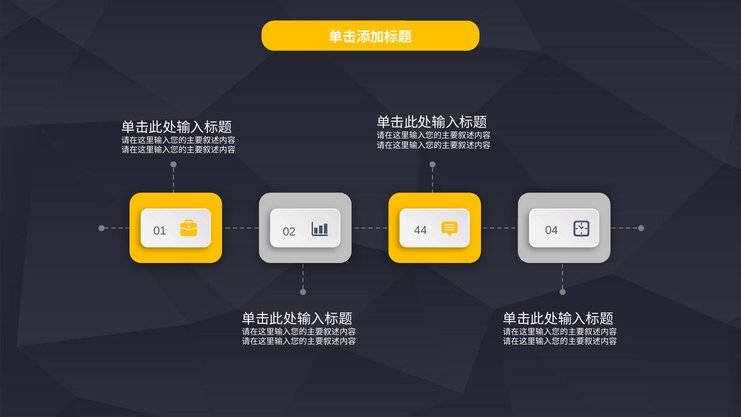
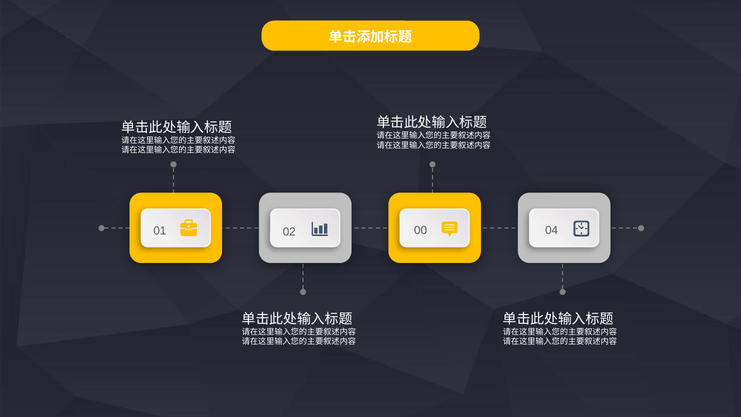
44: 44 -> 00 (421, 230)
